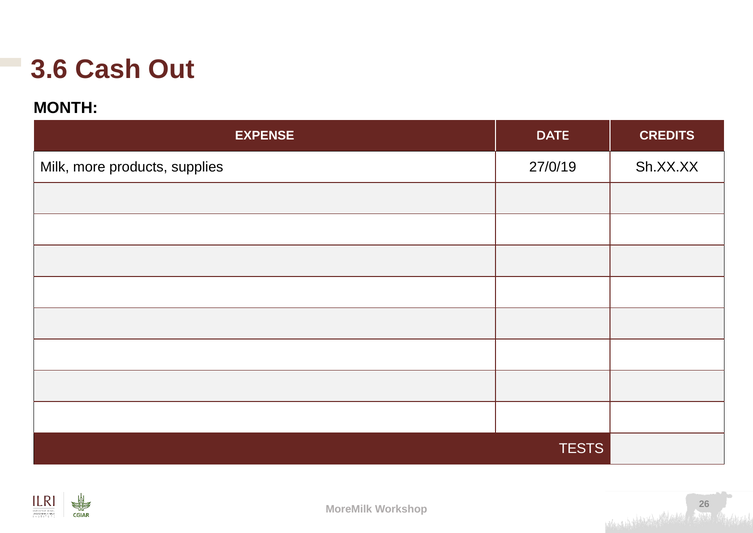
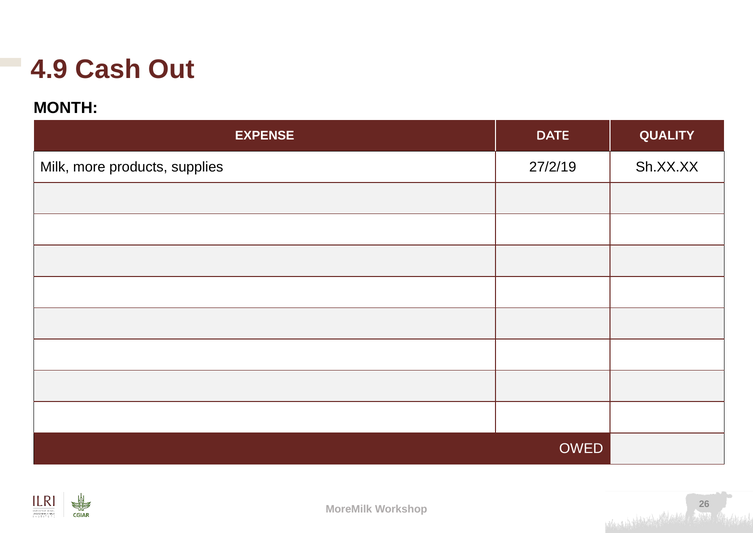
3.6: 3.6 -> 4.9 (49, 69)
CREDITS: CREDITS -> QUALITY (667, 136)
27/0/19: 27/0/19 -> 27/2/19 (553, 167)
TESTS: TESTS -> OWED (581, 449)
